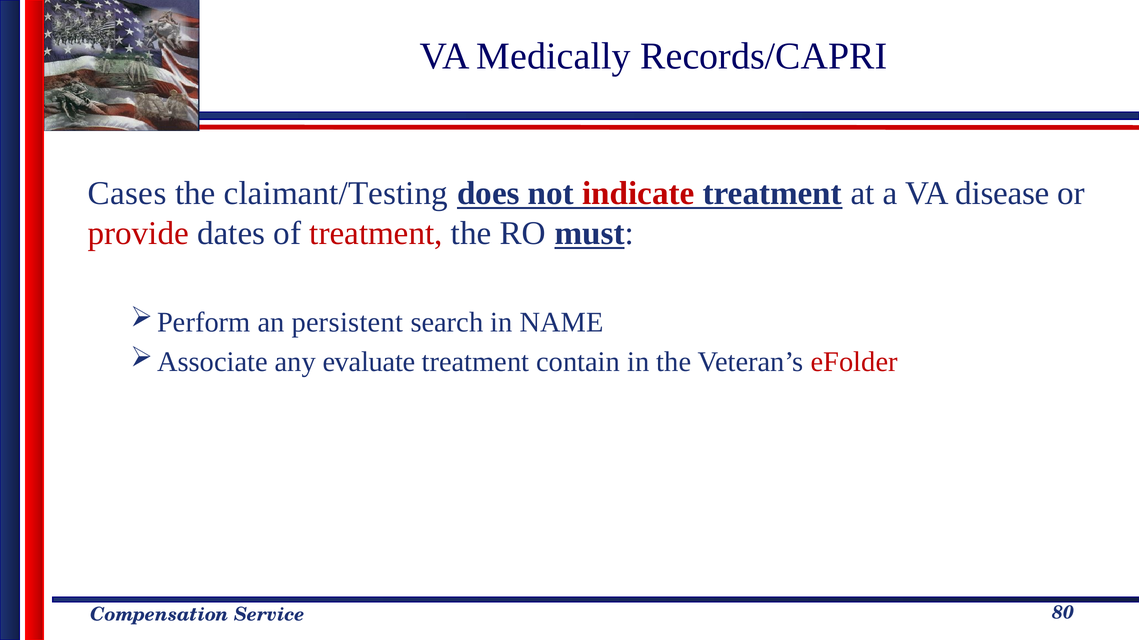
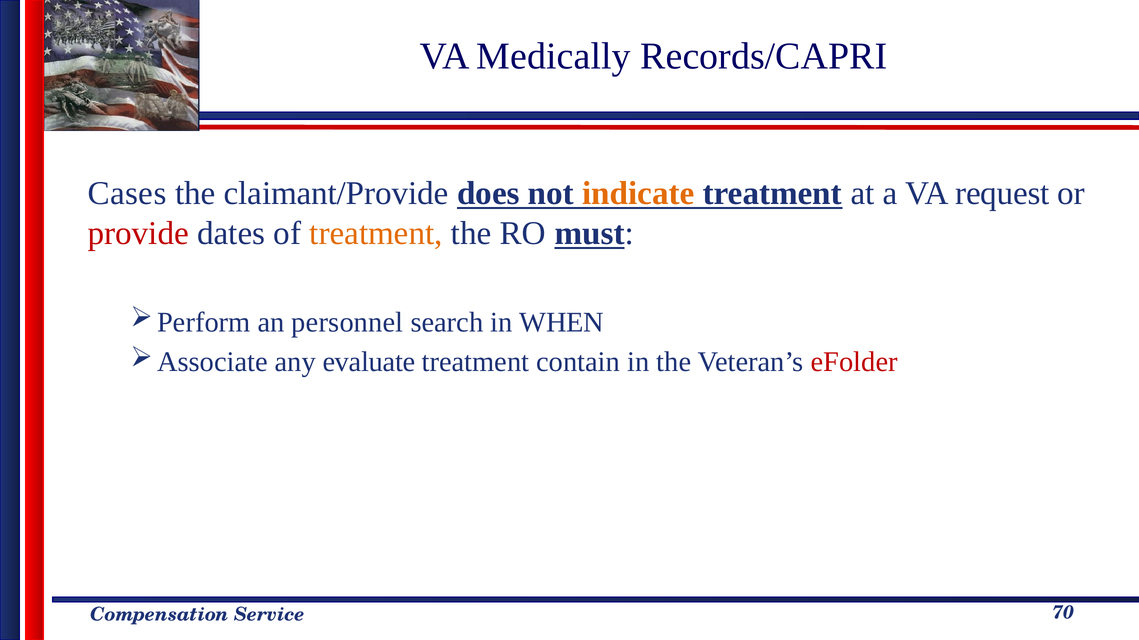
claimant/Testing: claimant/Testing -> claimant/Provide (336, 194)
indicate colour: red -> orange (638, 194)
disease: disease -> request (1002, 194)
treatment colour: red -> orange (376, 234)
persistent: persistent -> personnel (347, 323)
NAME: NAME -> WHEN (562, 323)
80: 80 -> 70 (1063, 613)
